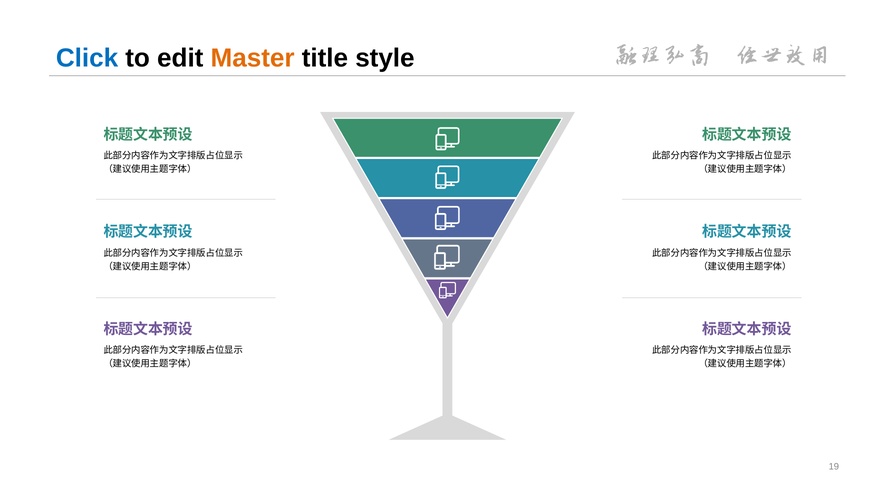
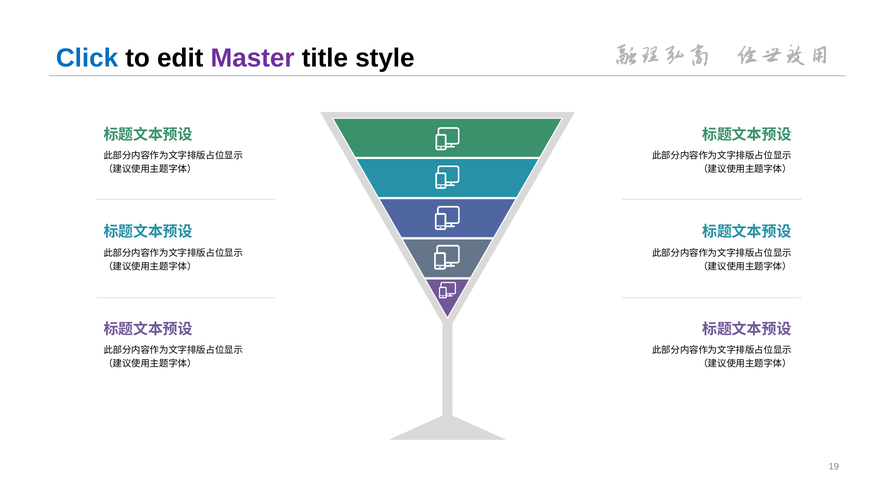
Master colour: orange -> purple (253, 58)
